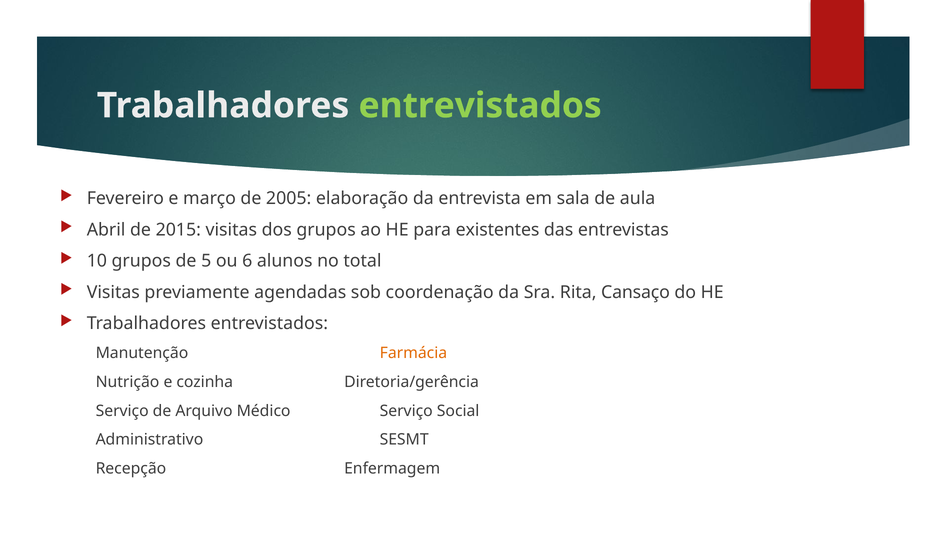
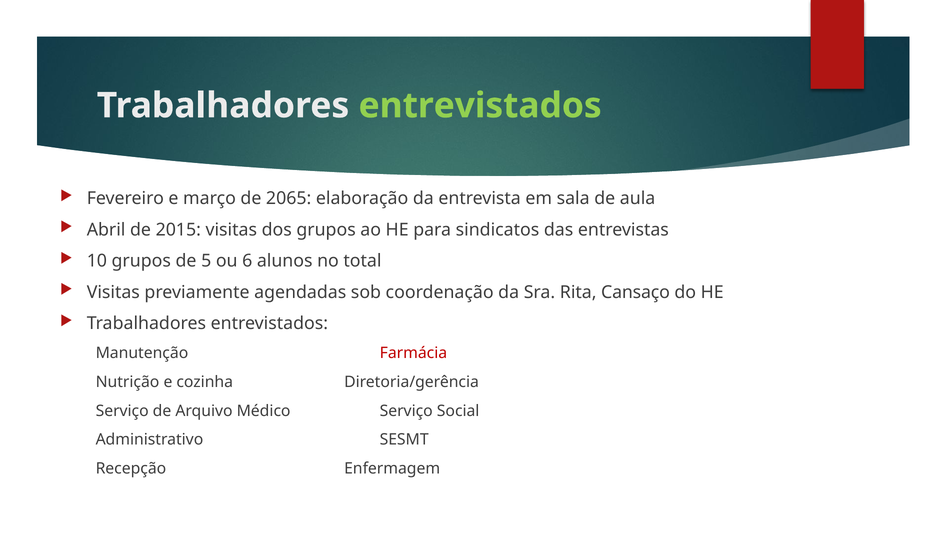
2005: 2005 -> 2065 (289, 199)
existentes: existentes -> sindicatos (498, 230)
Farmácia colour: orange -> red (413, 353)
